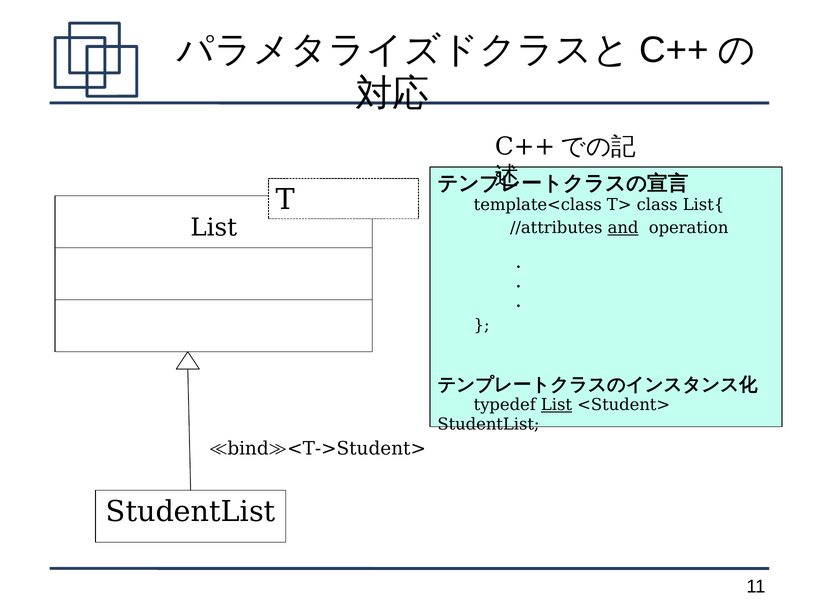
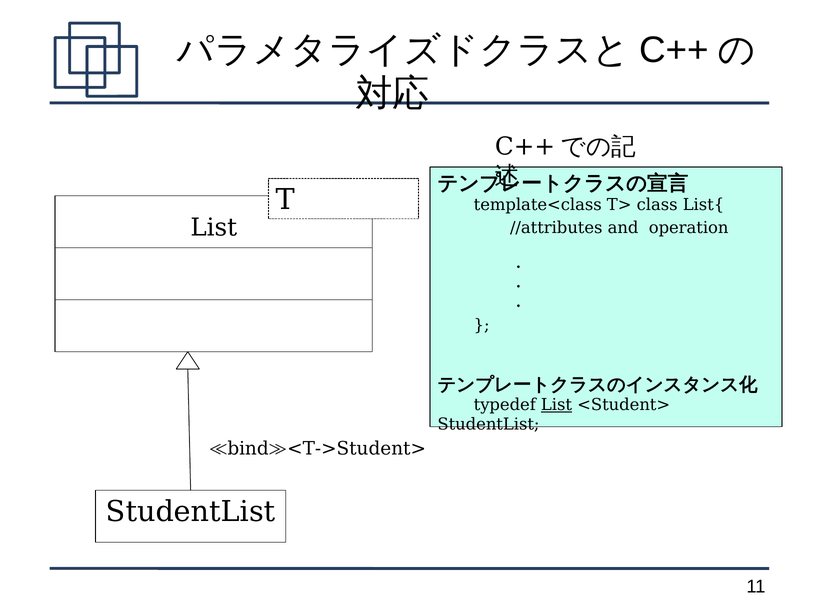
and underline: present -> none (623, 228)
